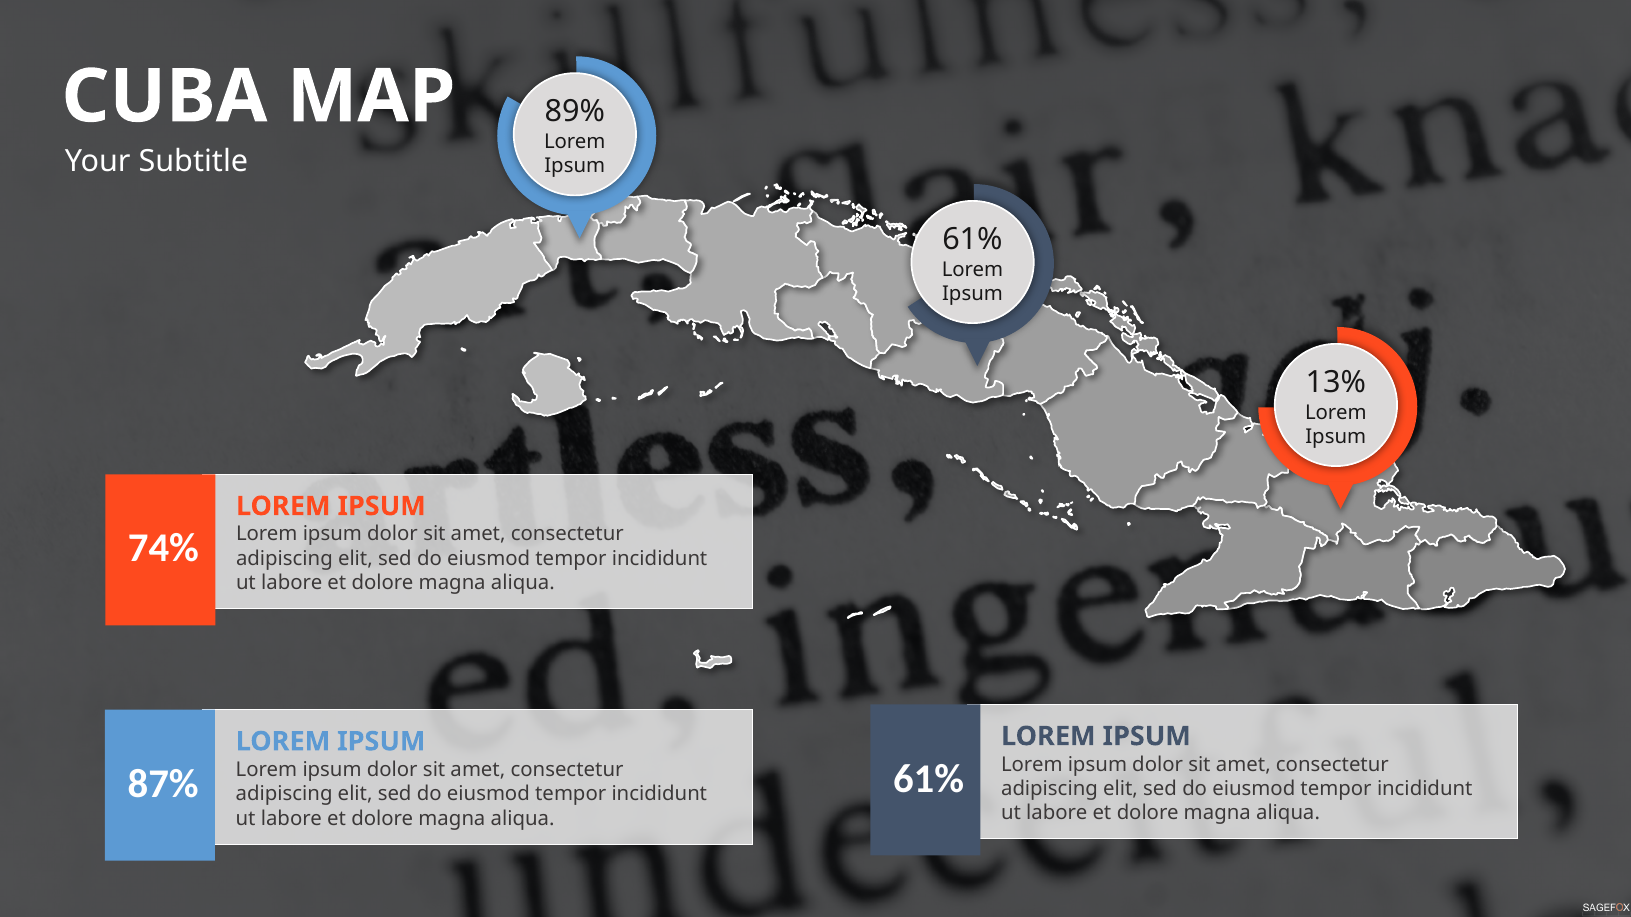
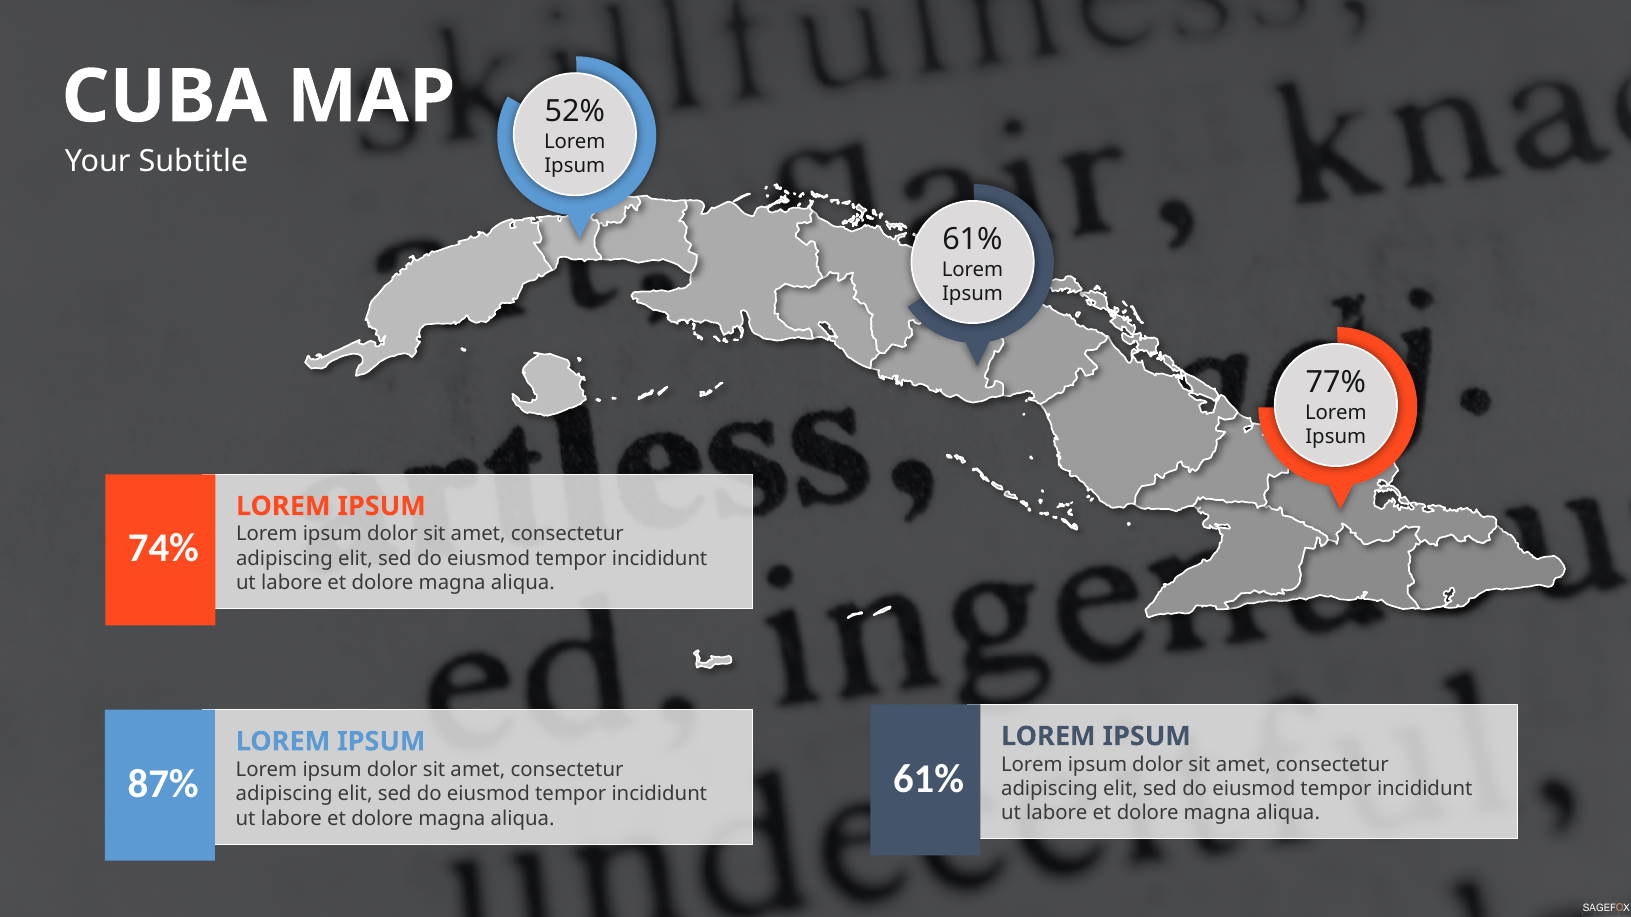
89%: 89% -> 52% (575, 112)
13%: 13% -> 77% (1336, 383)
